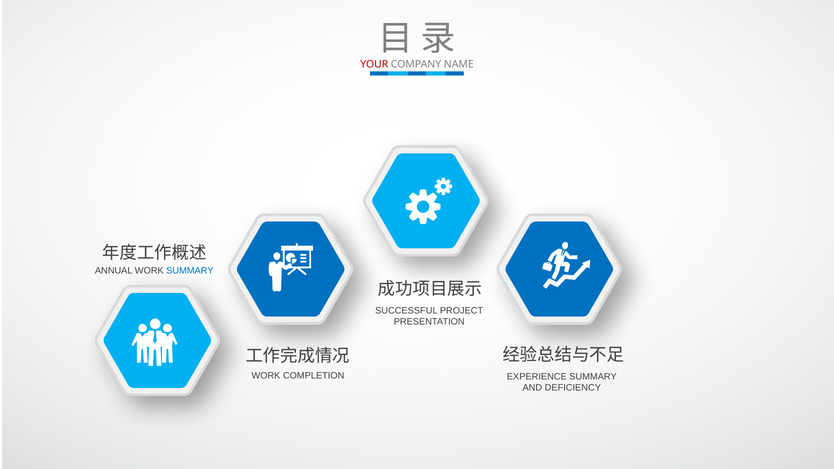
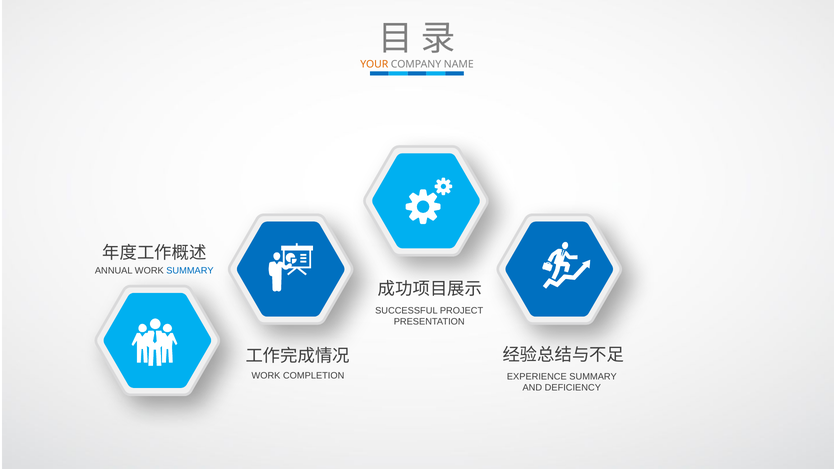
YOUR colour: red -> orange (374, 64)
